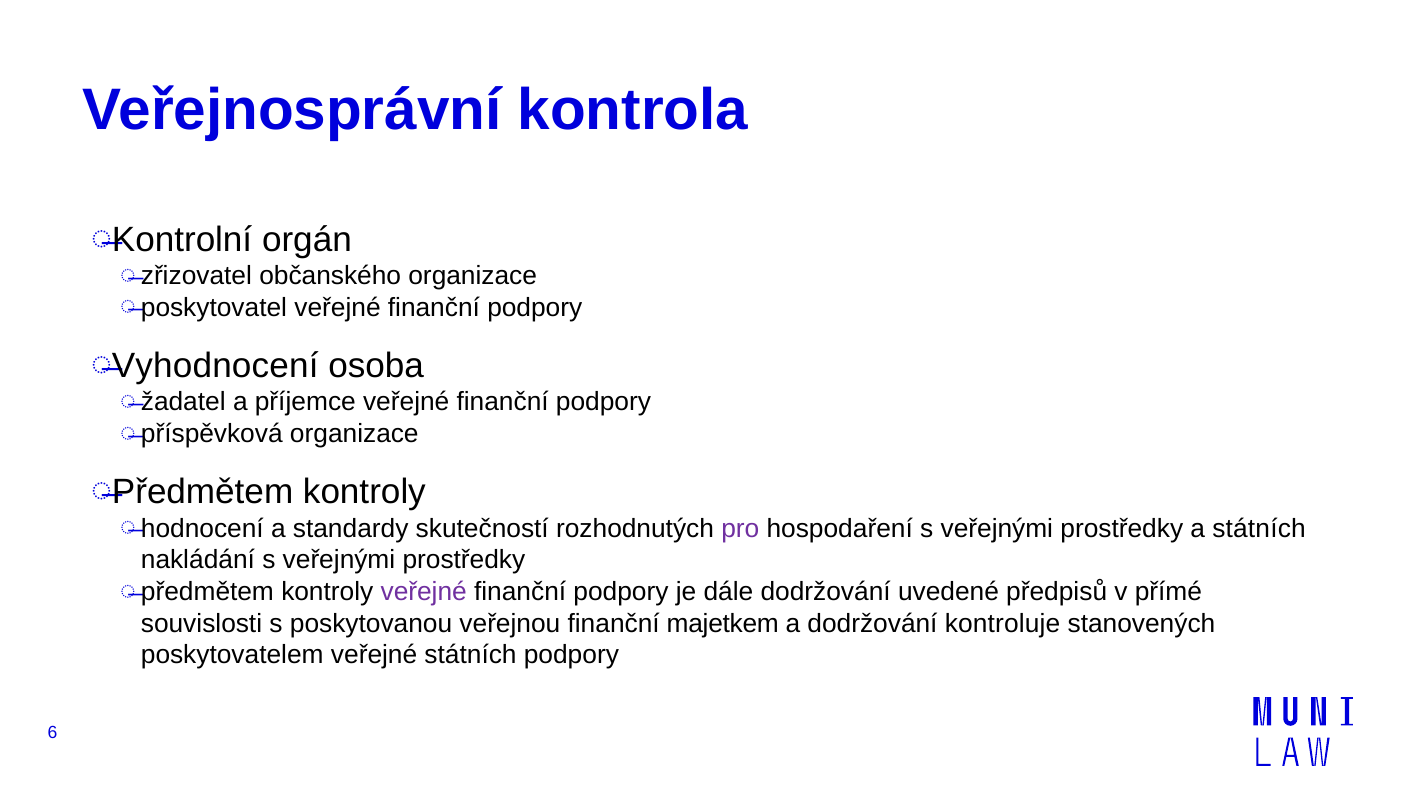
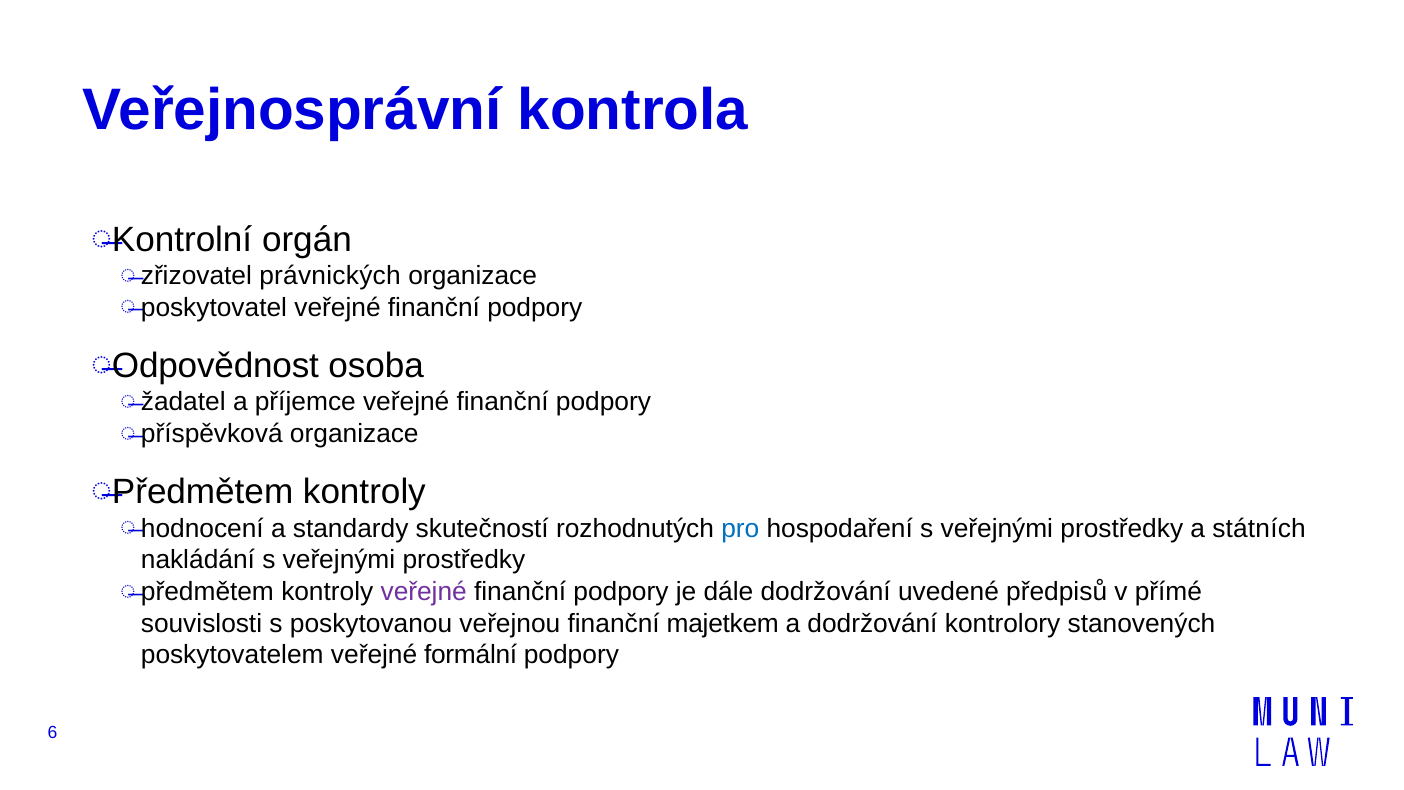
občanského: občanského -> právnických (330, 276)
Vyhodnocení: Vyhodnocení -> Odpovědnost (215, 366)
pro colour: purple -> blue (740, 528)
kontroluje: kontroluje -> kontrolory (1003, 623)
veřejné státních: státních -> formální (471, 655)
